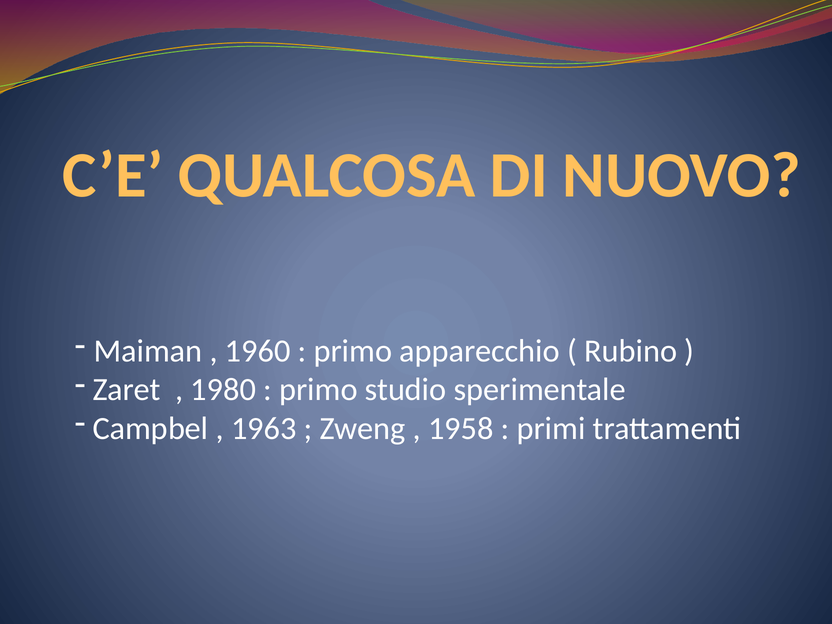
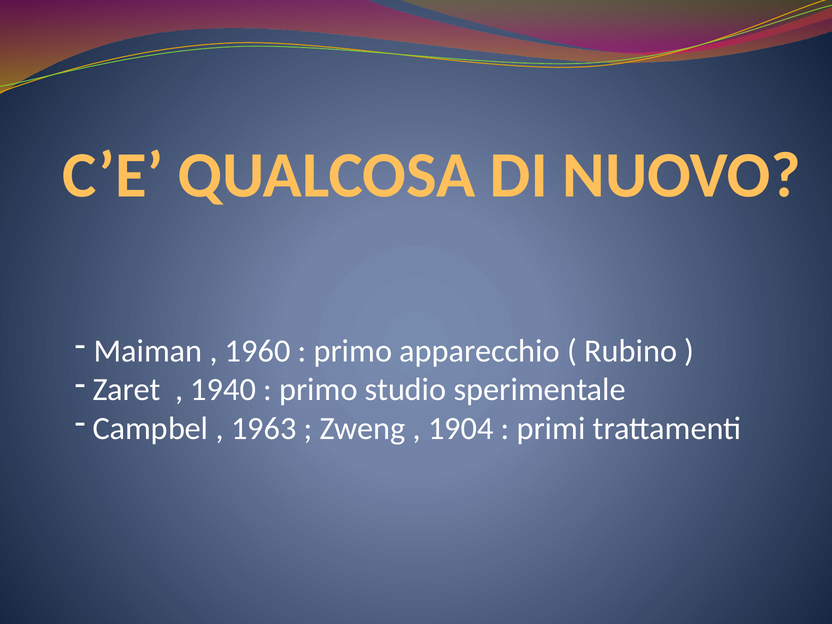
1980: 1980 -> 1940 (223, 390)
1958: 1958 -> 1904 (461, 429)
